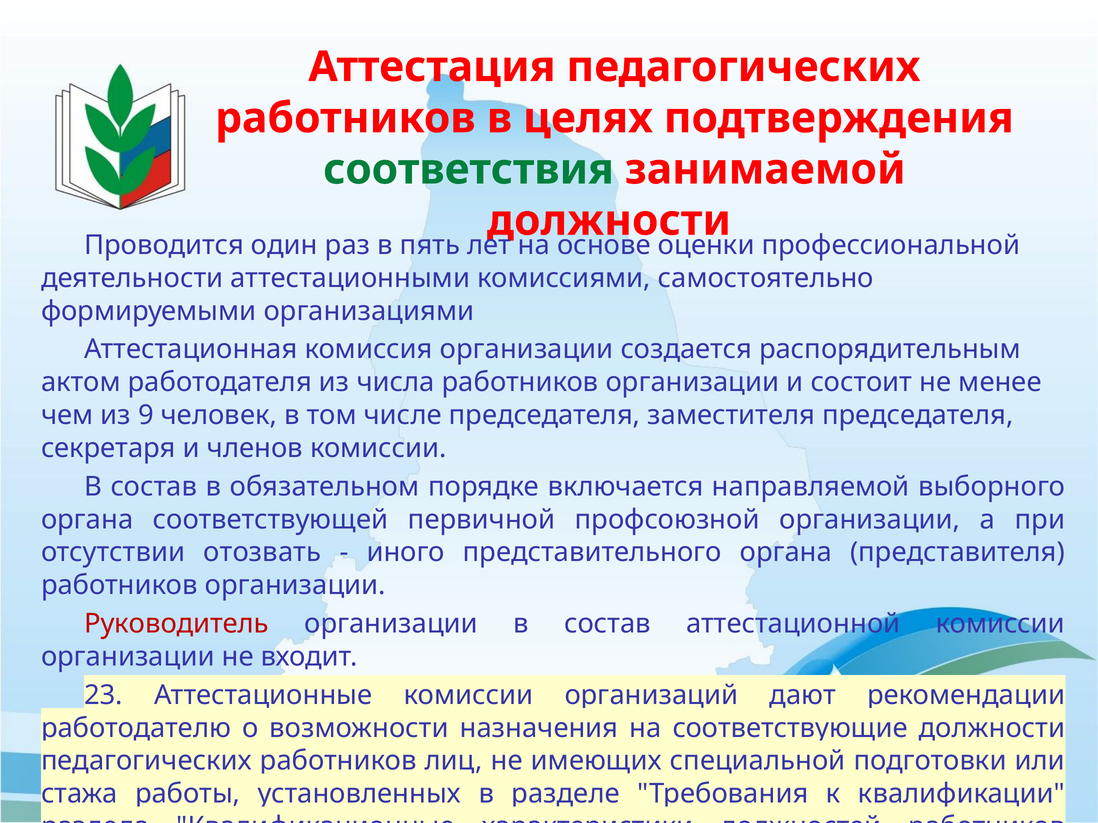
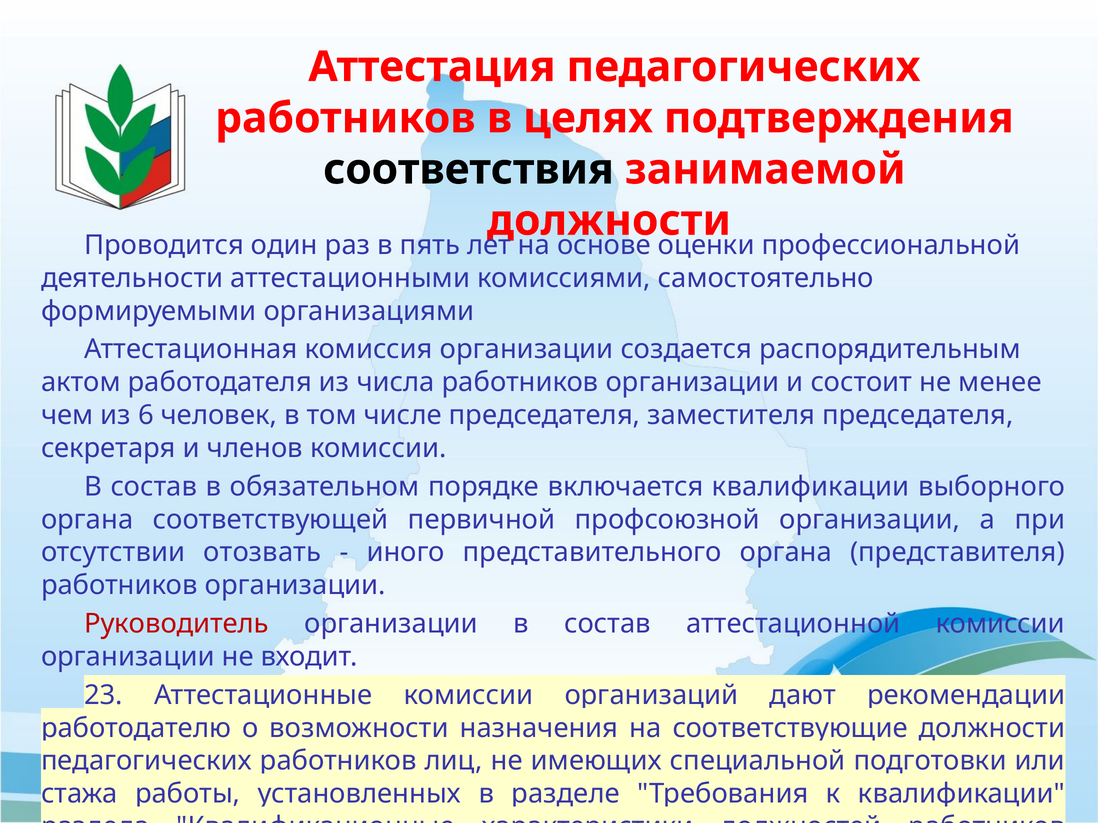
соответствия colour: green -> black (469, 170)
9: 9 -> 6 (146, 416)
включается направляемой: направляемой -> квалификации (811, 487)
